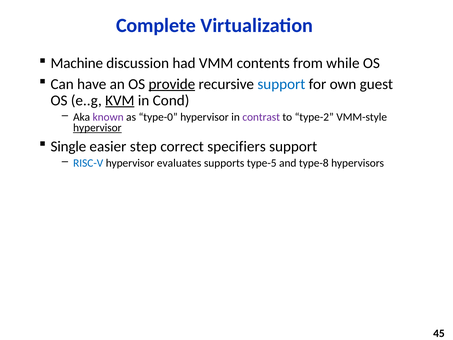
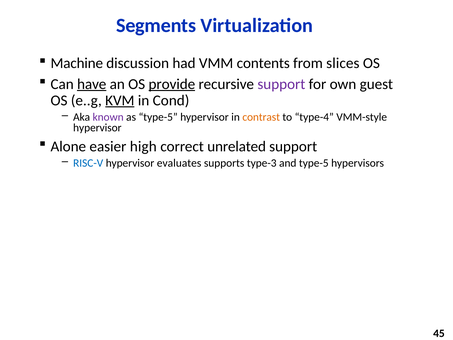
Complete: Complete -> Segments (156, 26)
while: while -> slices (343, 63)
have underline: none -> present (92, 84)
support colour: blue -> purple (281, 84)
as type-0: type-0 -> type-5 (158, 117)
contrast colour: purple -> orange (261, 117)
type-2: type-2 -> type-4 (314, 117)
hypervisor underline: present -> none (97, 128)
Single: Single -> Alone (68, 146)
step: step -> high (143, 146)
specifiers: specifiers -> unrelated (237, 146)
type-5: type-5 -> type-3 (262, 163)
and type-8: type-8 -> type-5 (314, 163)
